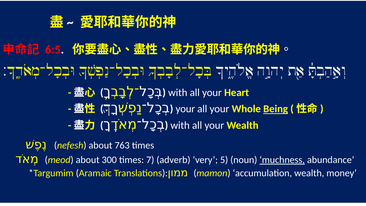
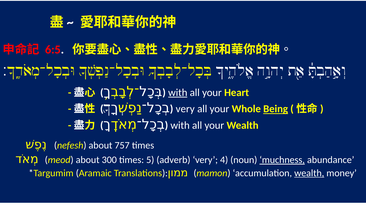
with underline: none -> present (178, 92)
your: your -> very (185, 109)
763: 763 -> 757 (122, 145)
7: 7 -> 5 (150, 160)
5: 5 -> 4 (224, 160)
wealth underline: none -> present (309, 173)
